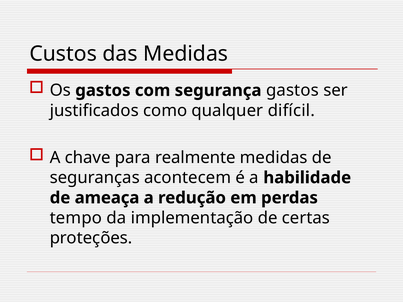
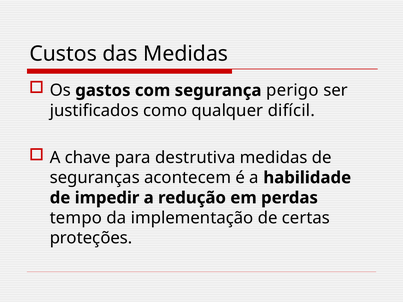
segurança gastos: gastos -> perigo (292, 90)
realmente: realmente -> destrutiva (195, 158)
ameaça: ameaça -> impedir (107, 198)
